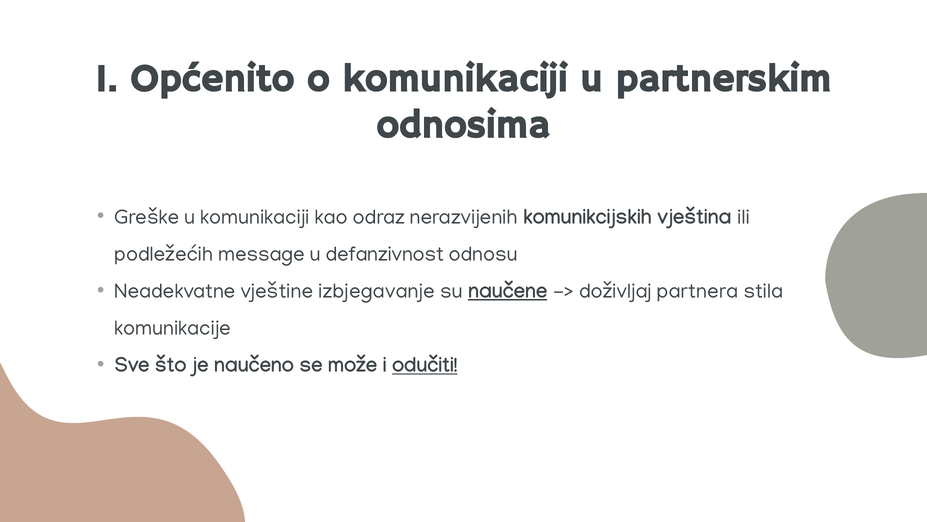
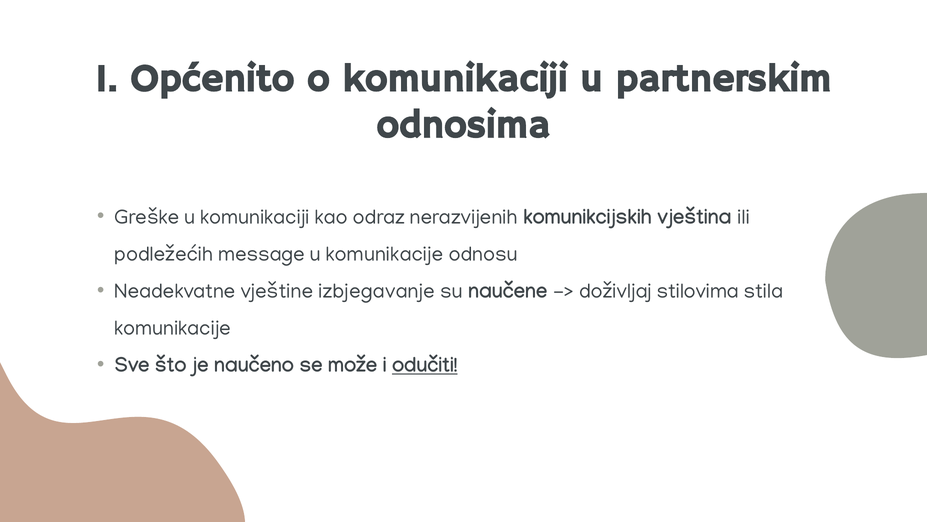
u defanzivnost: defanzivnost -> komunikacije (385, 254)
naučene underline: present -> none (508, 291)
partnera: partnera -> stilovima (698, 291)
